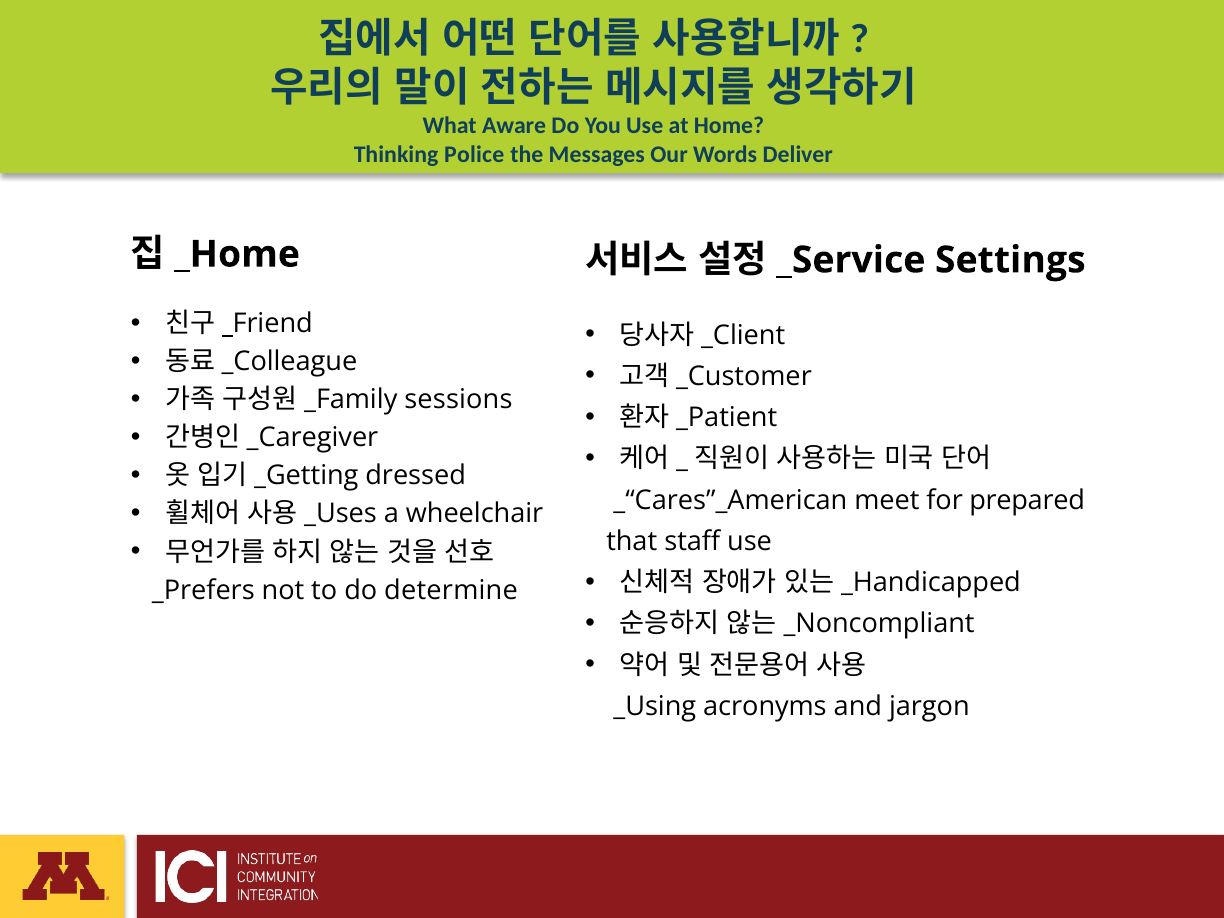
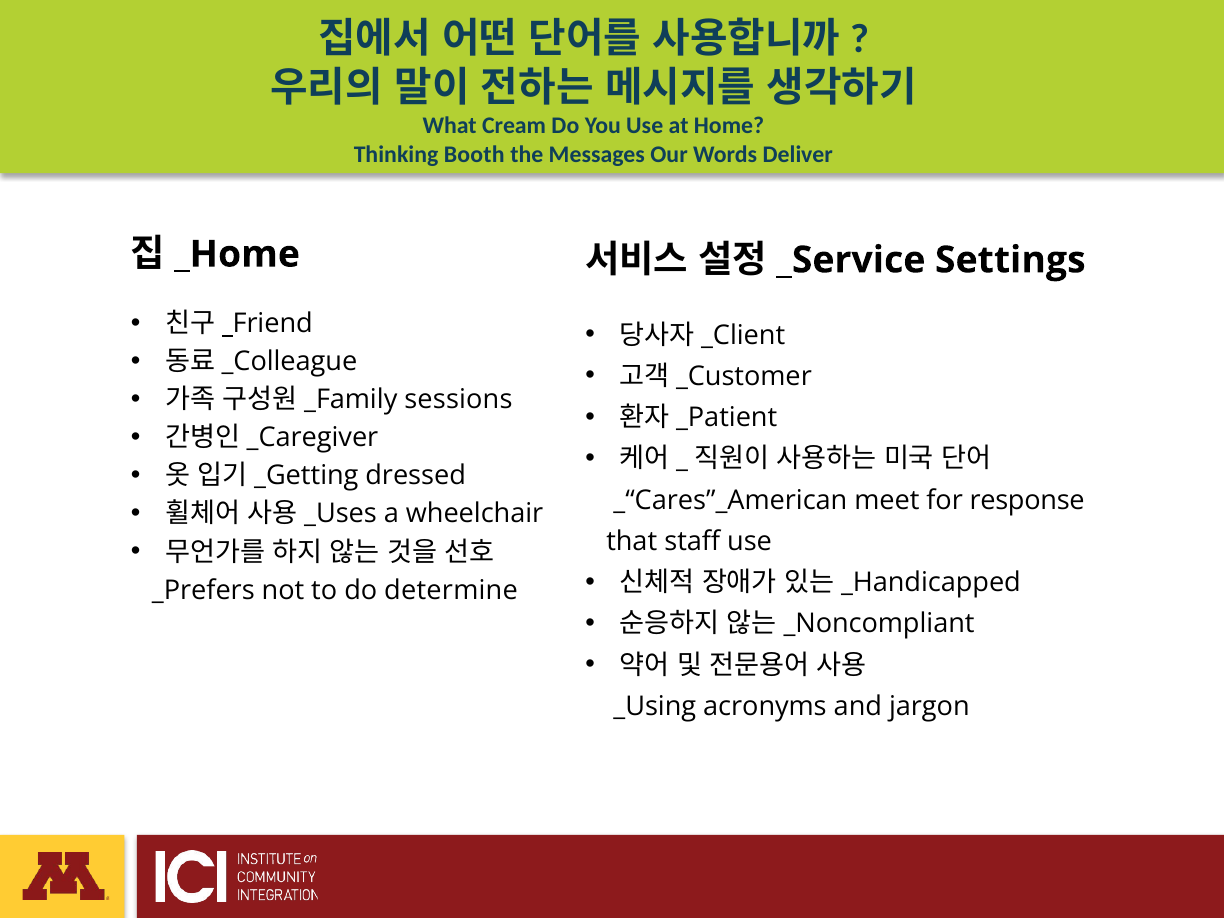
Aware: Aware -> Cream (514, 126)
Police: Police -> Booth (474, 155)
prepared: prepared -> response (1027, 500)
